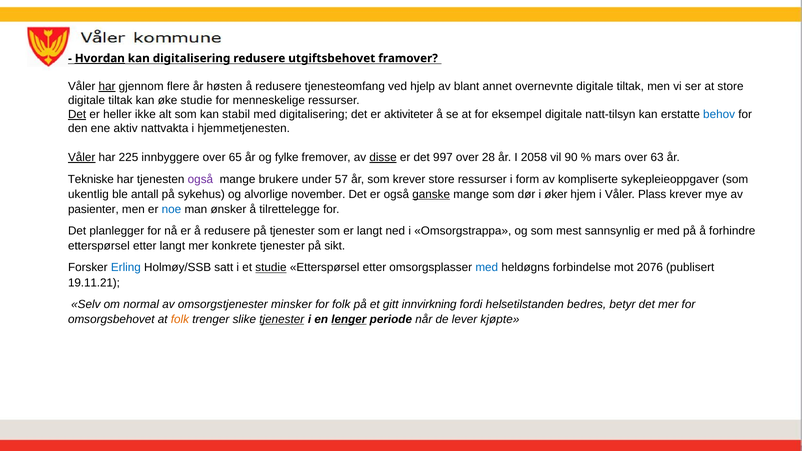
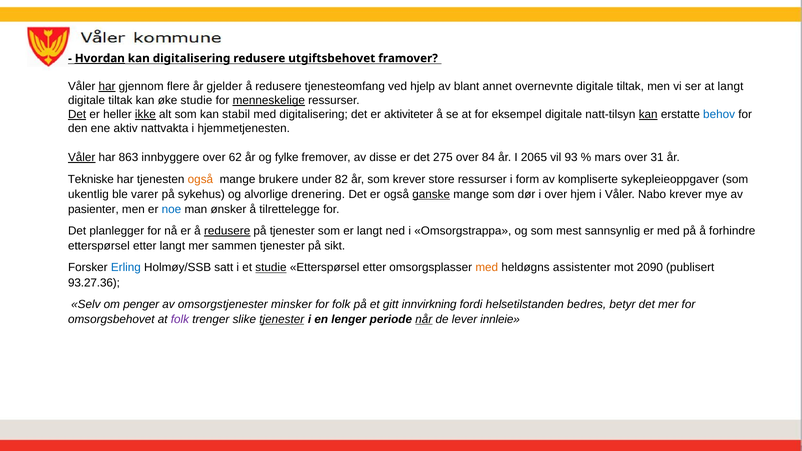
høsten: høsten -> gjelder (224, 86)
at store: store -> langt (730, 86)
menneskelige underline: none -> present (269, 100)
ikke underline: none -> present (145, 114)
kan underline: none -> present (648, 114)
225: 225 -> 863 (128, 158)
65: 65 -> 62 (235, 158)
disse underline: present -> none (383, 158)
997: 997 -> 275 (443, 158)
28: 28 -> 84 (488, 158)
2058: 2058 -> 2065 (534, 158)
90: 90 -> 93 (571, 158)
63: 63 -> 31 (657, 158)
også colour: purple -> orange (200, 179)
57: 57 -> 82 (341, 179)
antall: antall -> varer (145, 194)
november: november -> drenering (318, 194)
i øker: øker -> over (556, 194)
Plass: Plass -> Nabo (652, 194)
redusere underline: none -> present (227, 231)
konkrete: konkrete -> sammen (234, 246)
med colour: blue -> orange (487, 268)
forbindelse: forbindelse -> assistenter (582, 268)
2076: 2076 -> 2090 (650, 268)
19.11.21: 19.11.21 -> 93.27.36 (94, 283)
normal: normal -> penger (141, 304)
folk colour: orange -> purple (180, 319)
lenger underline: present -> none (349, 319)
når underline: none -> present (424, 319)
kjøpte: kjøpte -> innleie (500, 319)
